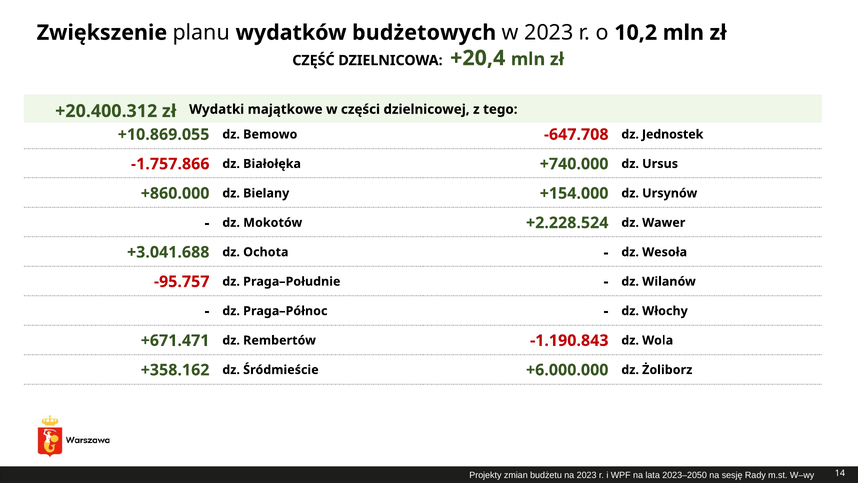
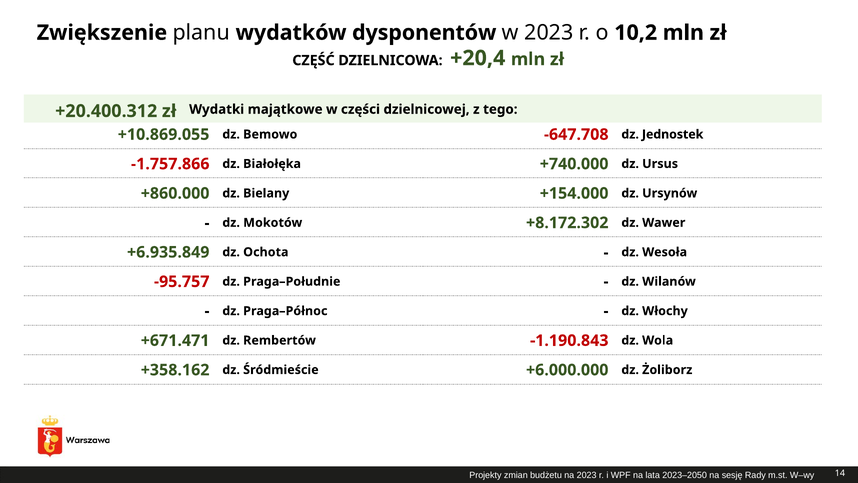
budżetowych: budżetowych -> dysponentów (424, 33)
+2.228.524: +2.228.524 -> +8.172.302 (567, 223)
+3.041.688: +3.041.688 -> +6.935.849 (168, 252)
